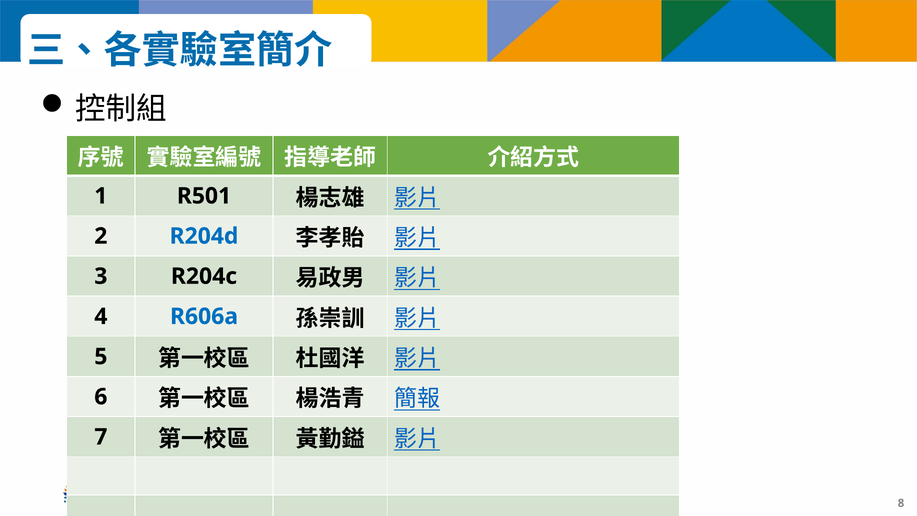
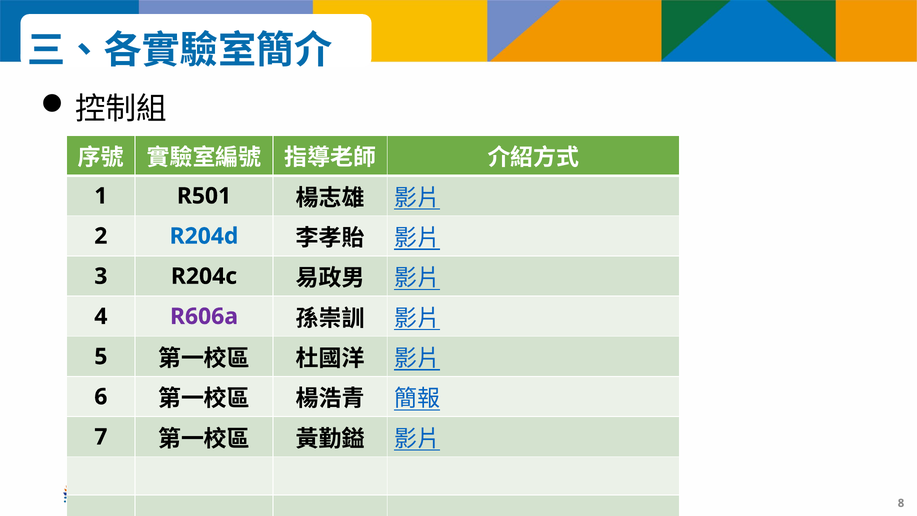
R606a colour: blue -> purple (204, 316)
